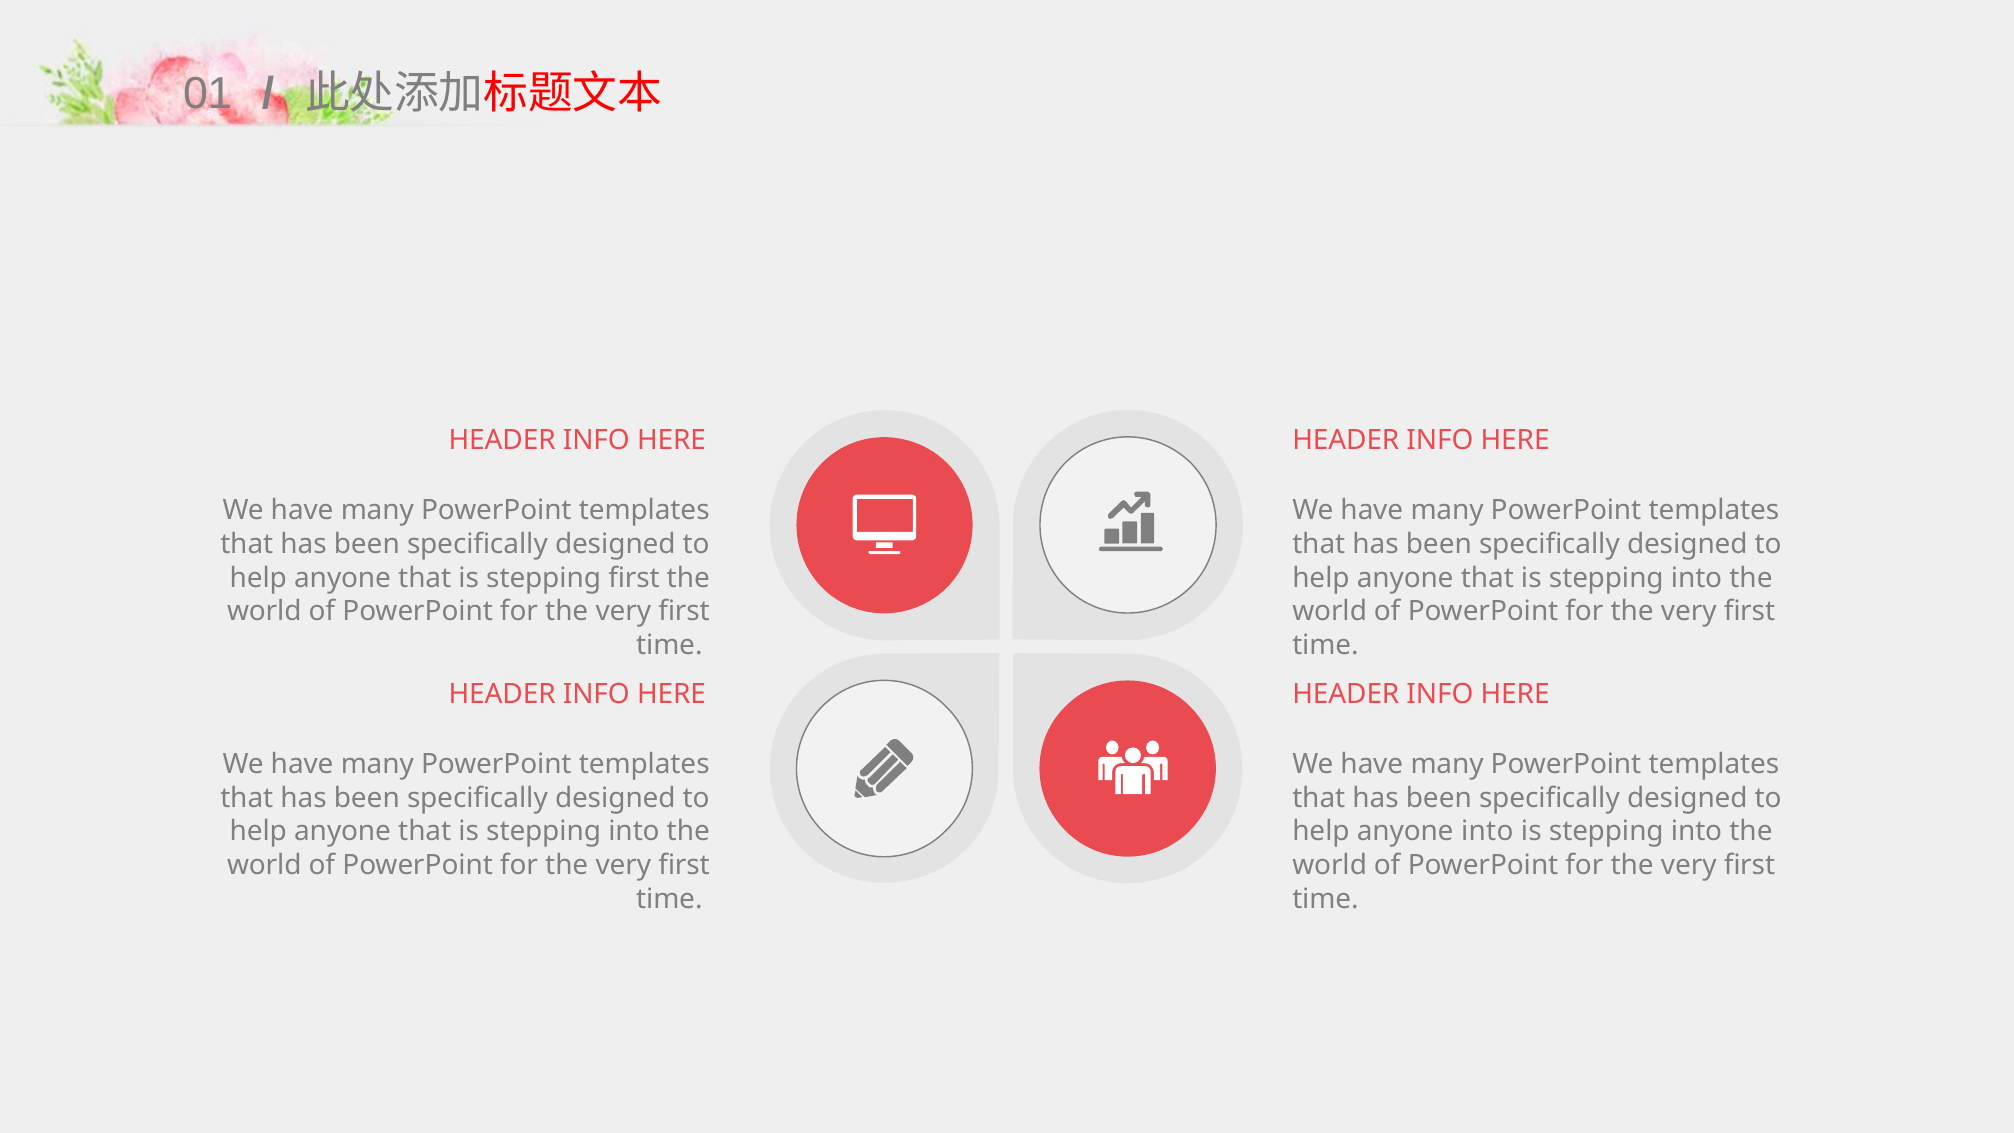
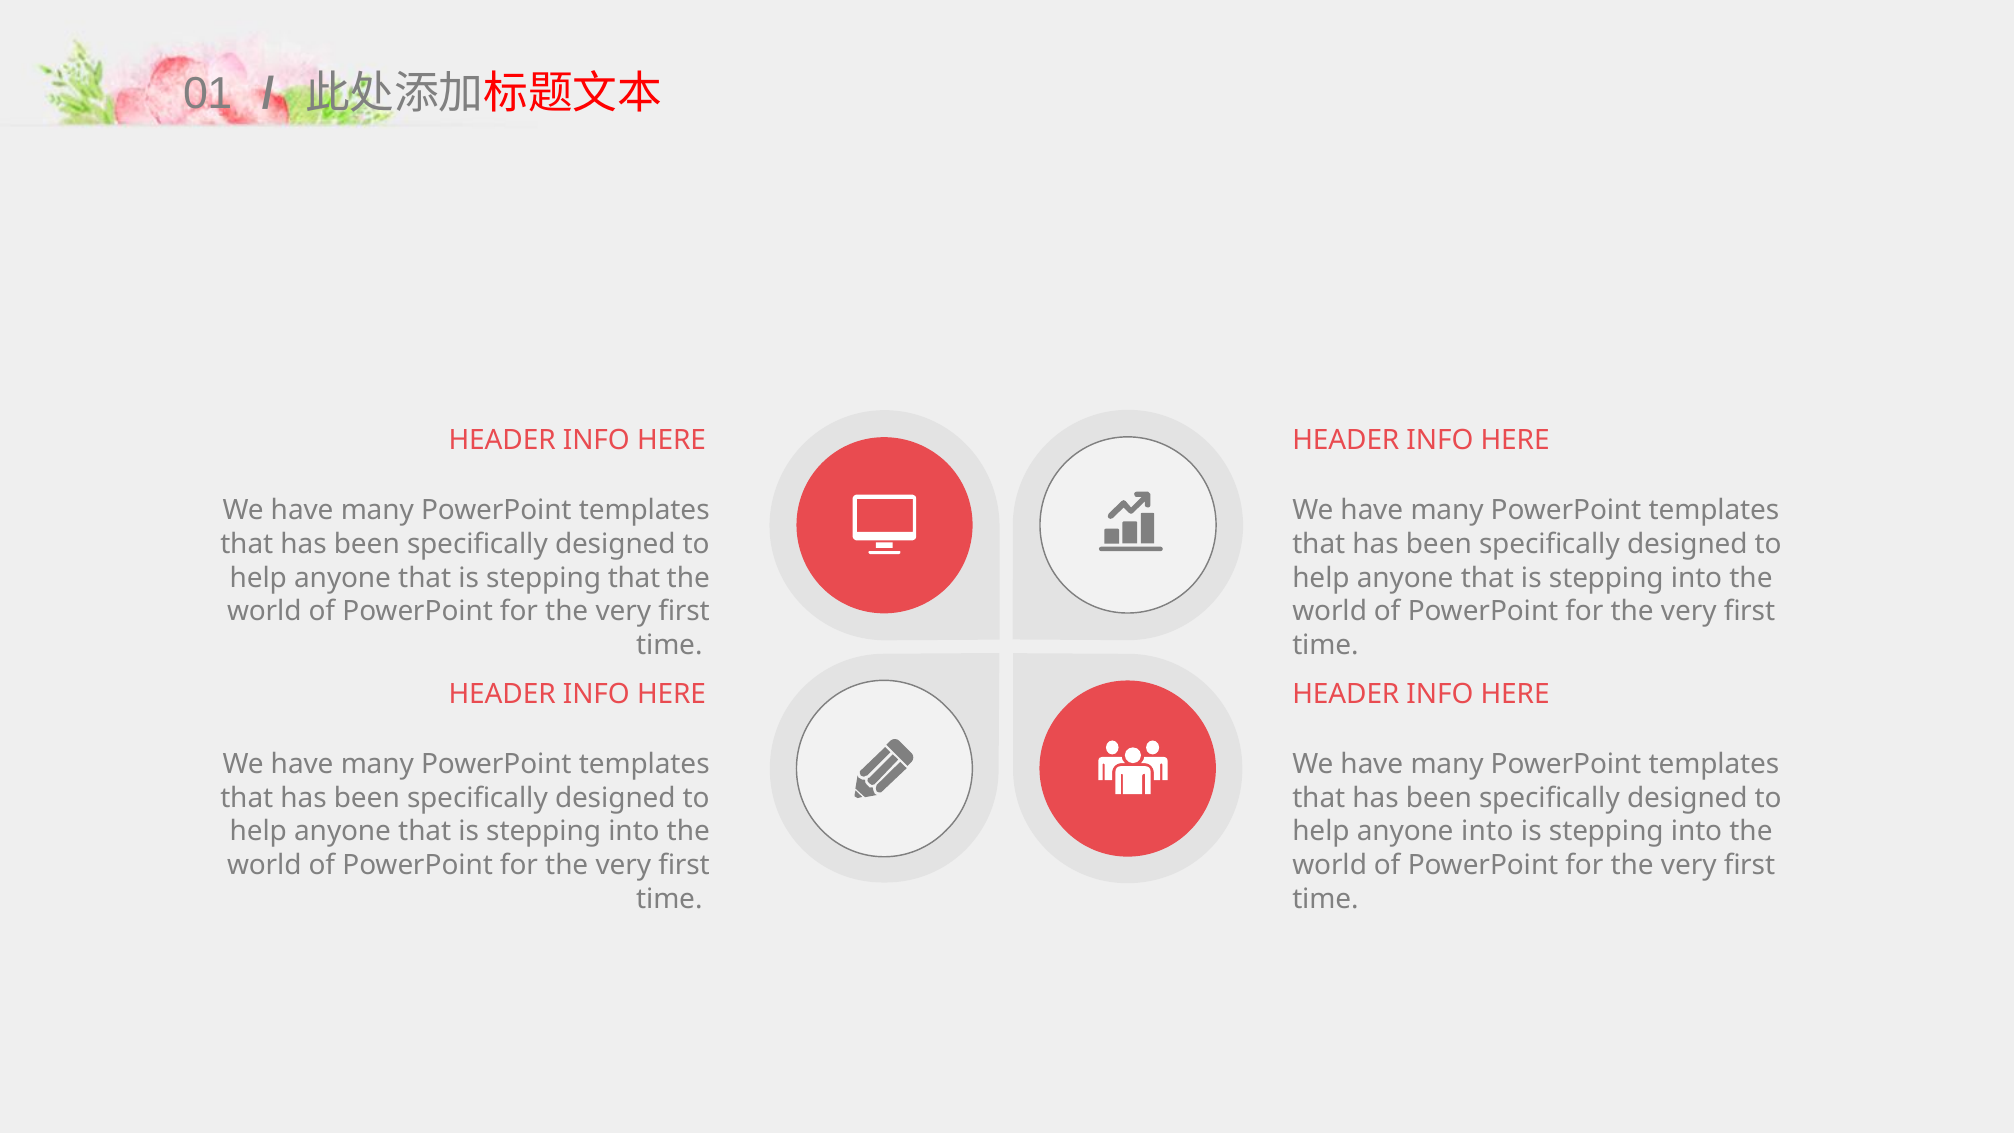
stepping first: first -> that (634, 578)
